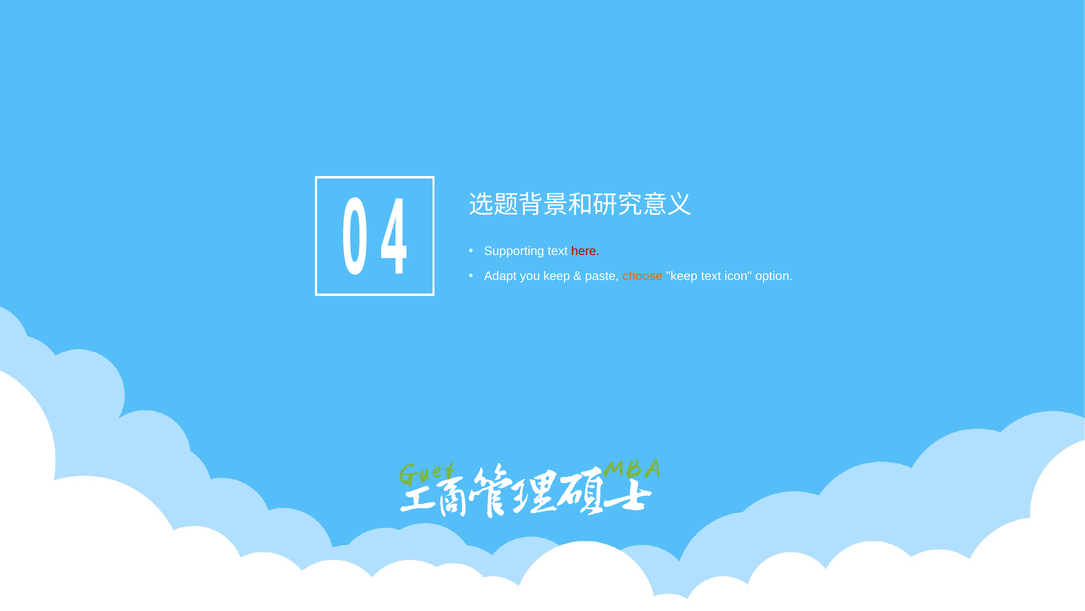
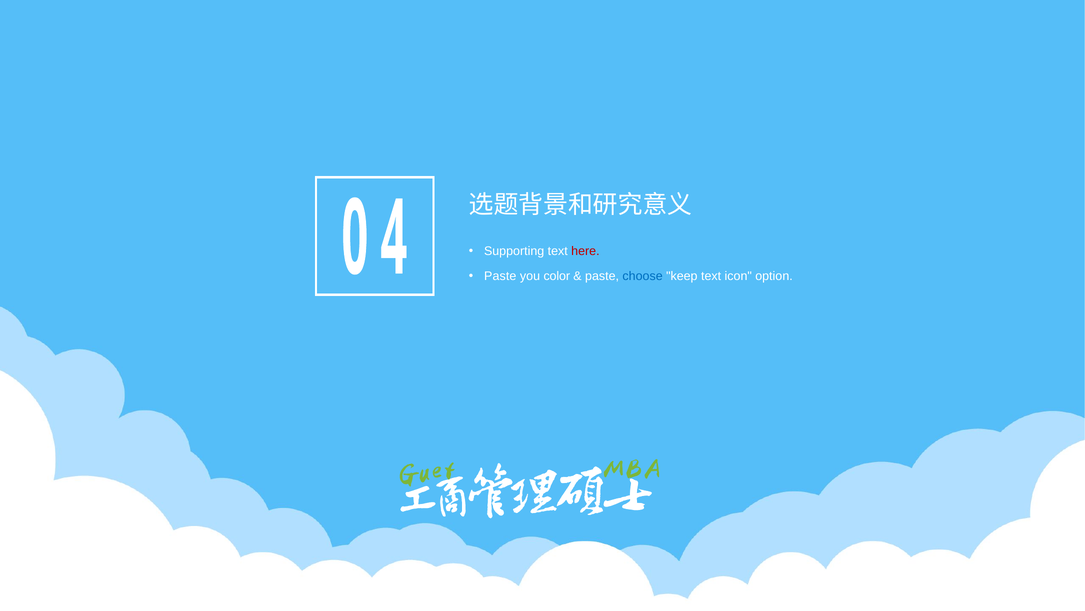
Adapt: Adapt -> Paste (500, 276)
you keep: keep -> color (557, 276)
choose colour: orange -> blue (643, 276)
